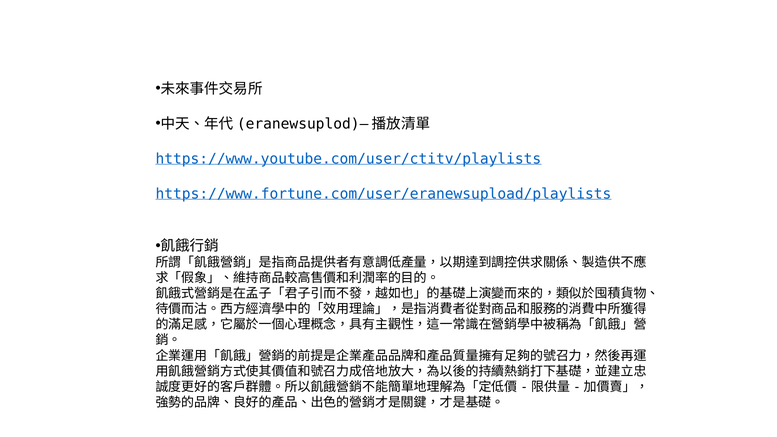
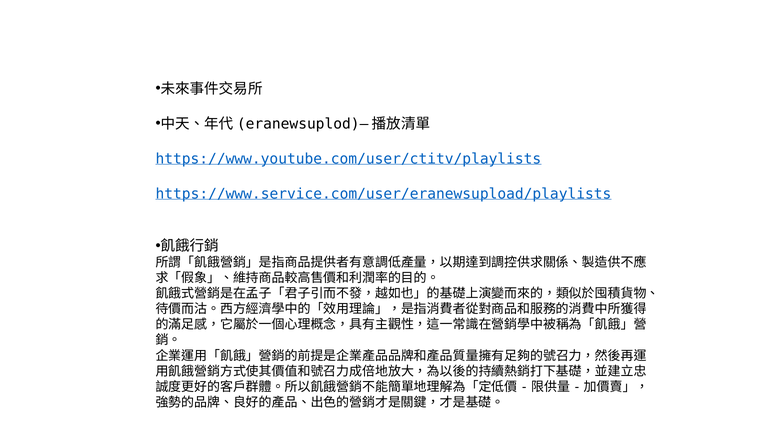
https://www.fortune.com/user/eranewsupload/playlists: https://www.fortune.com/user/eranewsupload/playlists -> https://www.service.com/user/eranewsupload/playlists (383, 194)
